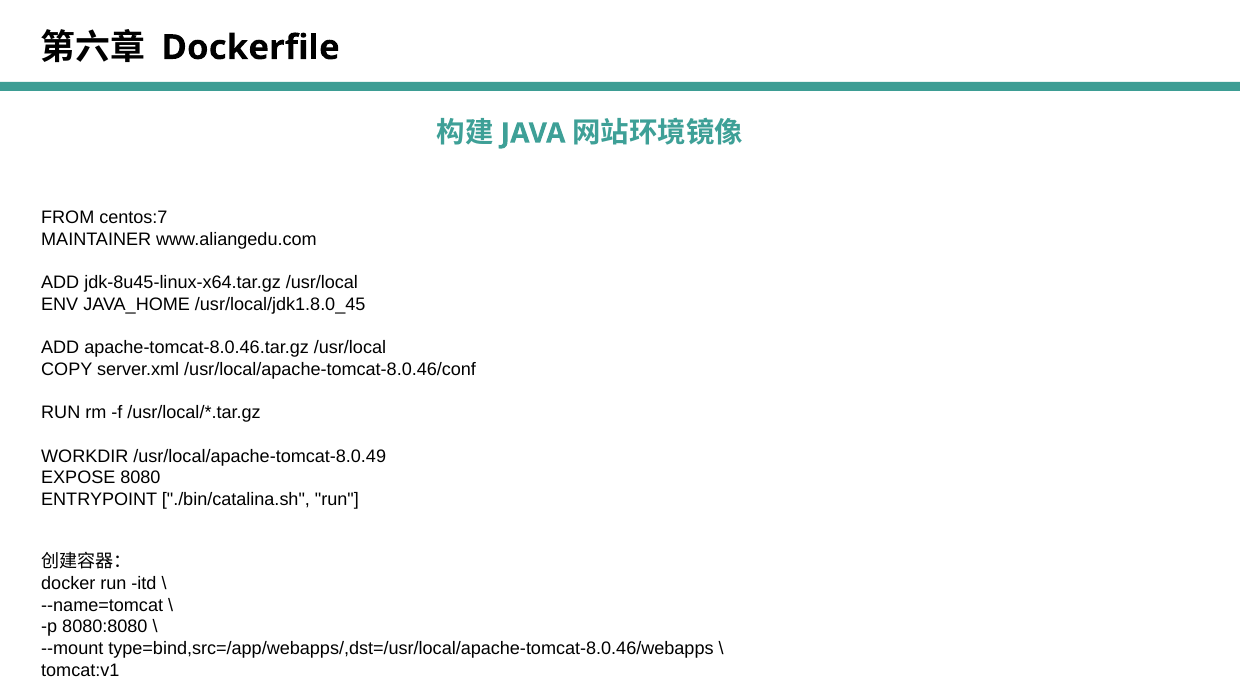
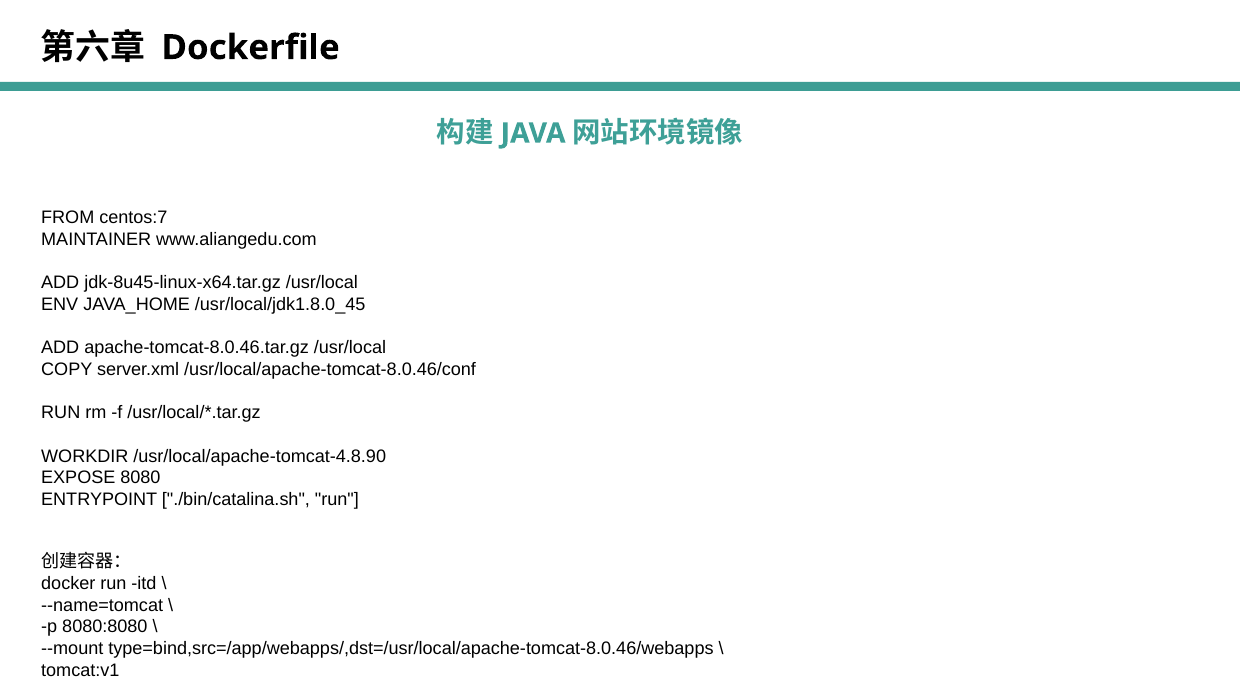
/usr/local/apache-tomcat-8.0.49: /usr/local/apache-tomcat-8.0.49 -> /usr/local/apache-tomcat-4.8.90 (260, 457)
